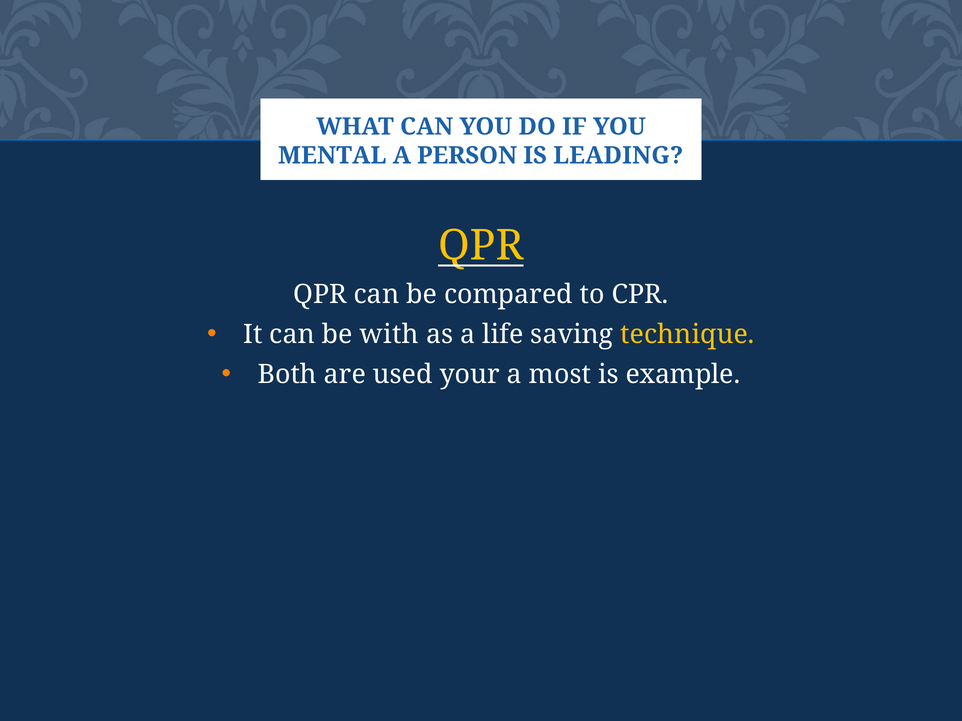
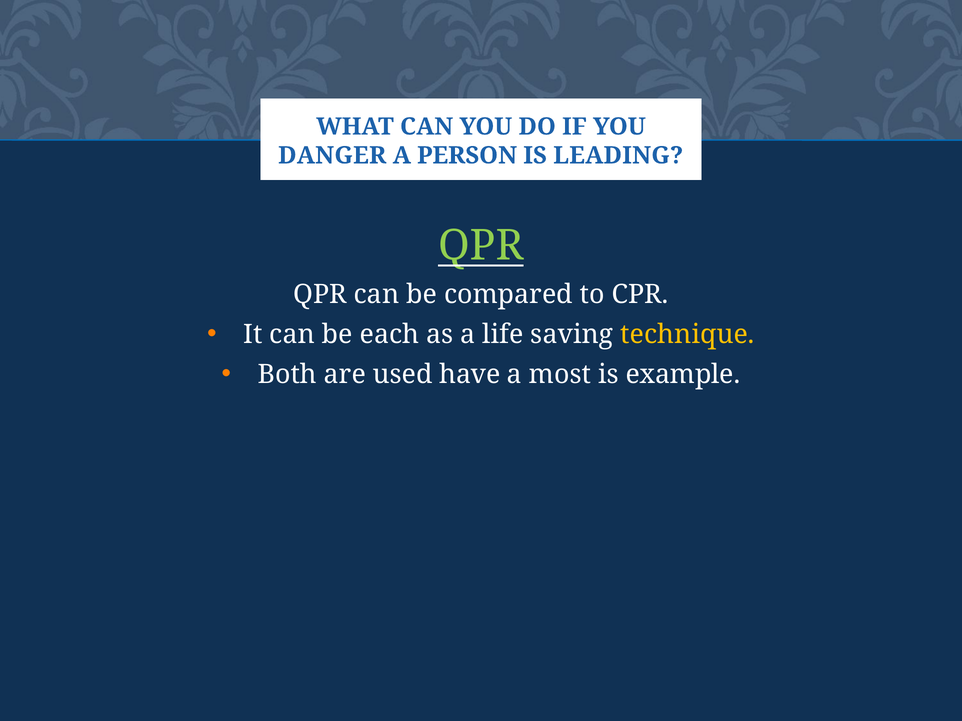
MENTAL: MENTAL -> DANGER (332, 156)
QPR colour: yellow -> light green (481, 246)
with: with -> each (389, 335)
your: your -> have (470, 375)
